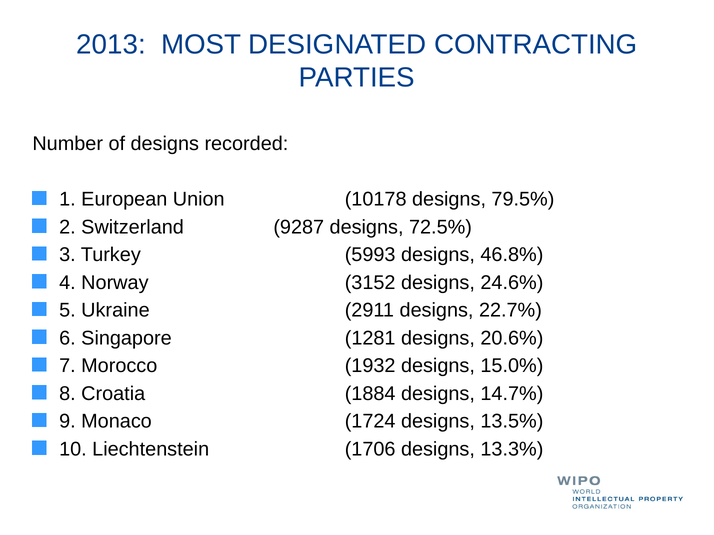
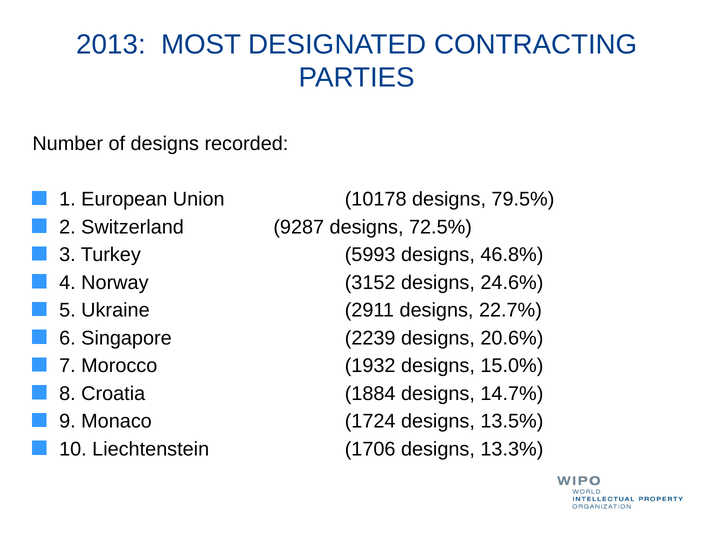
1281: 1281 -> 2239 (370, 338)
